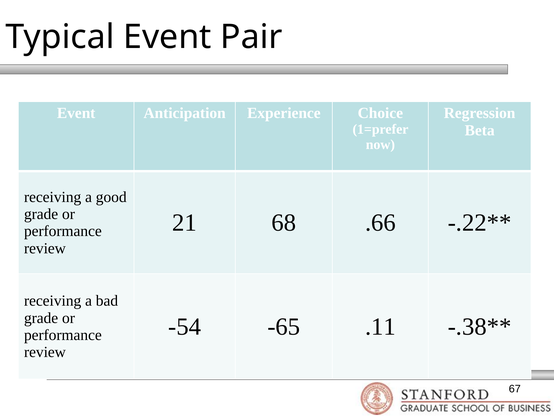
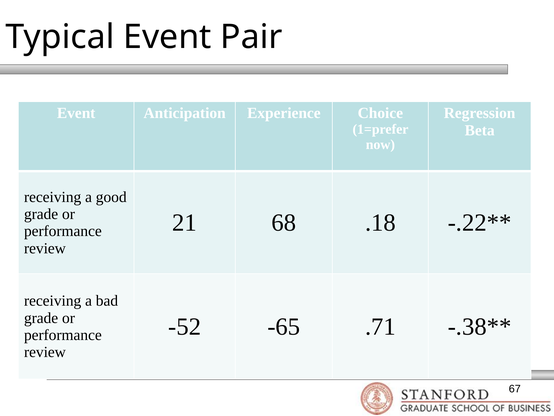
.66: .66 -> .18 (380, 222)
-54: -54 -> -52 (185, 326)
.11: .11 -> .71 (380, 326)
